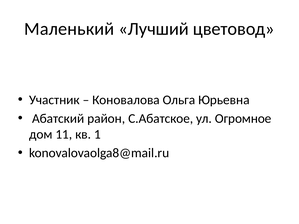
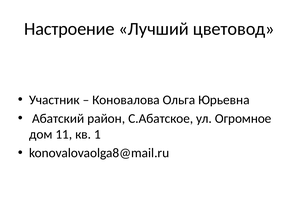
Маленький: Маленький -> Настроение (69, 29)
